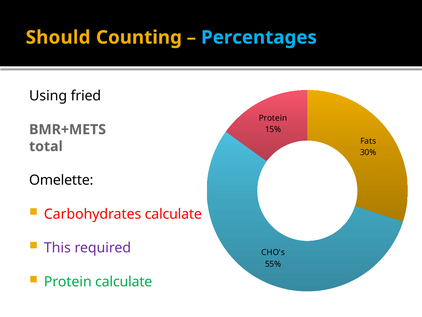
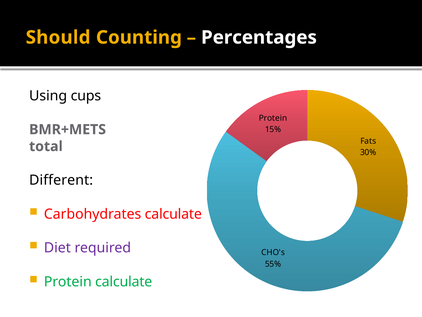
Percentages colour: light blue -> white (259, 37)
fried: fried -> cups (86, 96)
Omelette: Omelette -> Different (61, 180)
This: This -> Diet (57, 247)
